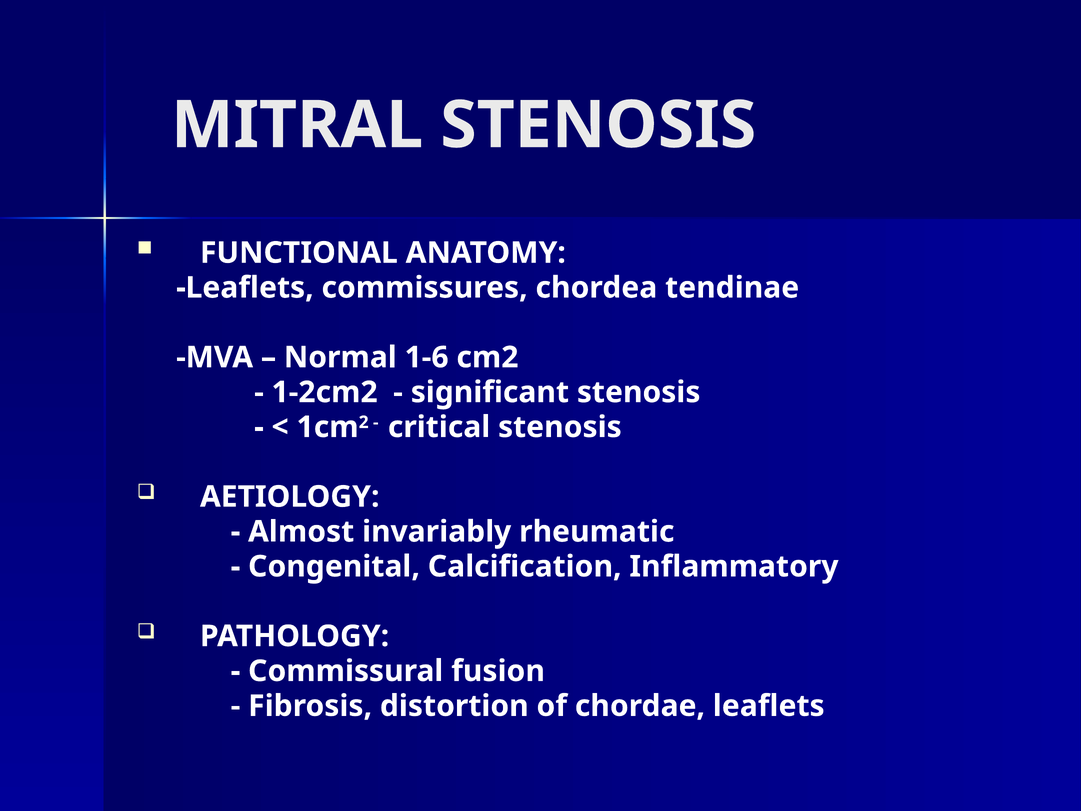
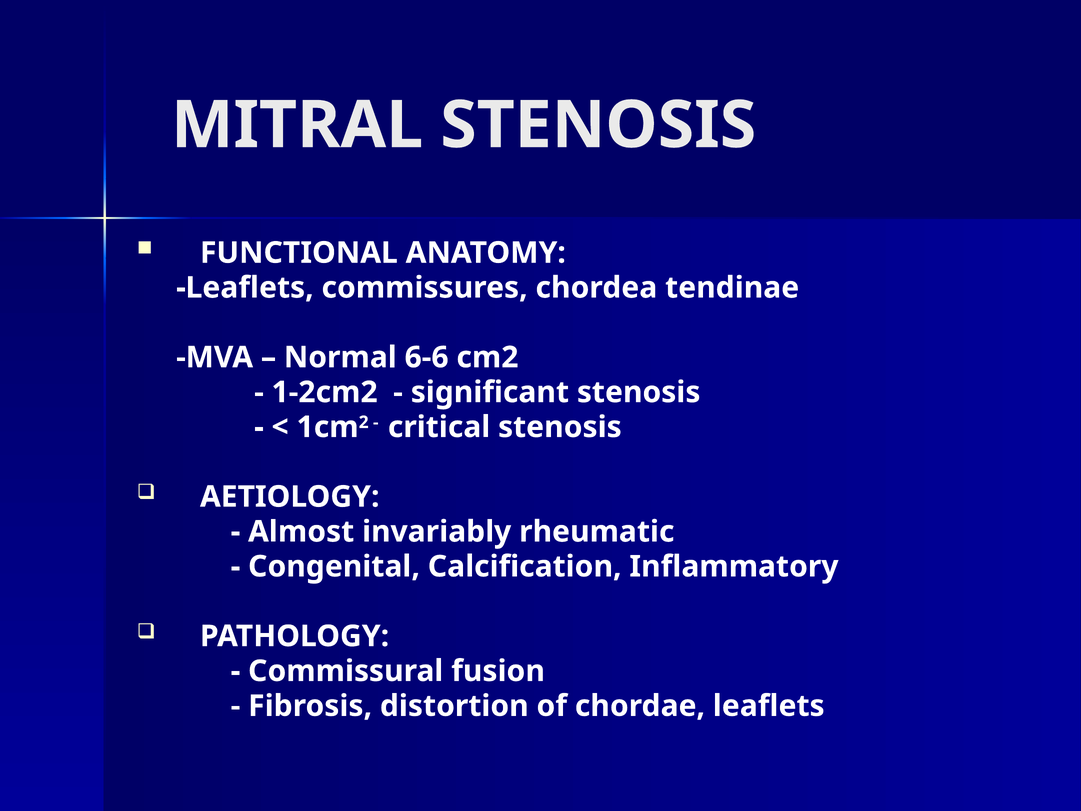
1-6: 1-6 -> 6-6 (427, 357)
